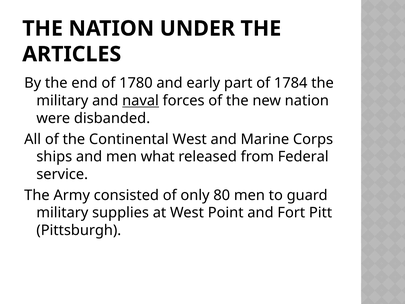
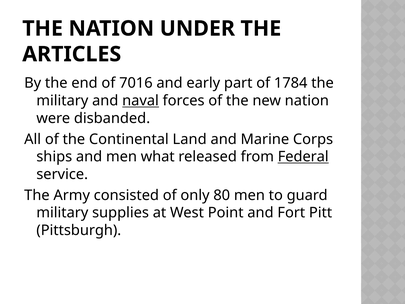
1780: 1780 -> 7016 (136, 83)
Continental West: West -> Land (190, 139)
Federal underline: none -> present (303, 157)
